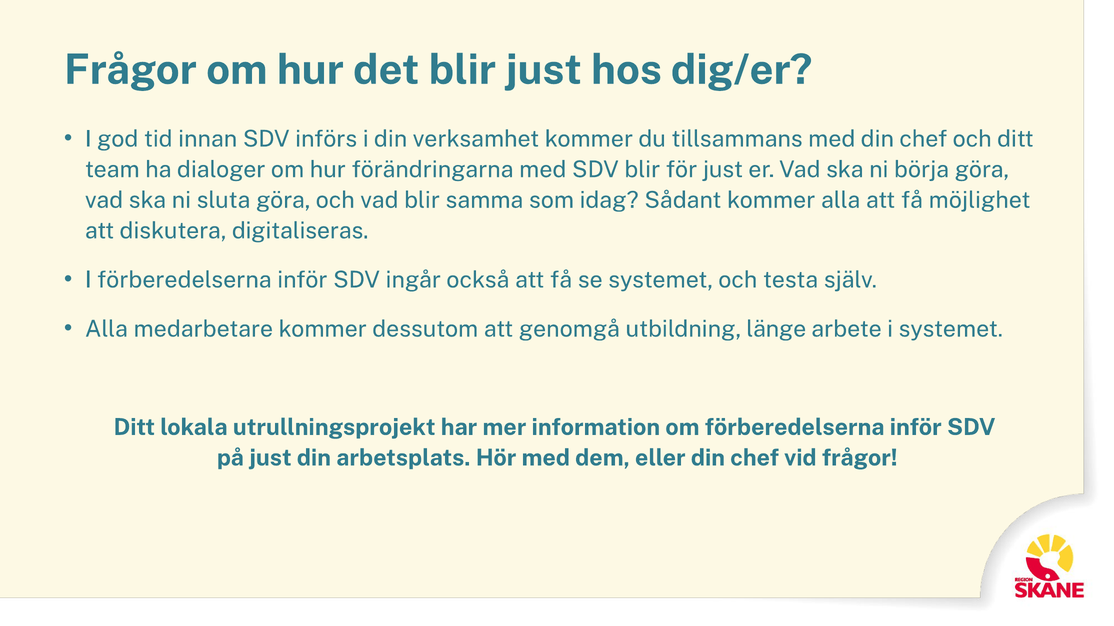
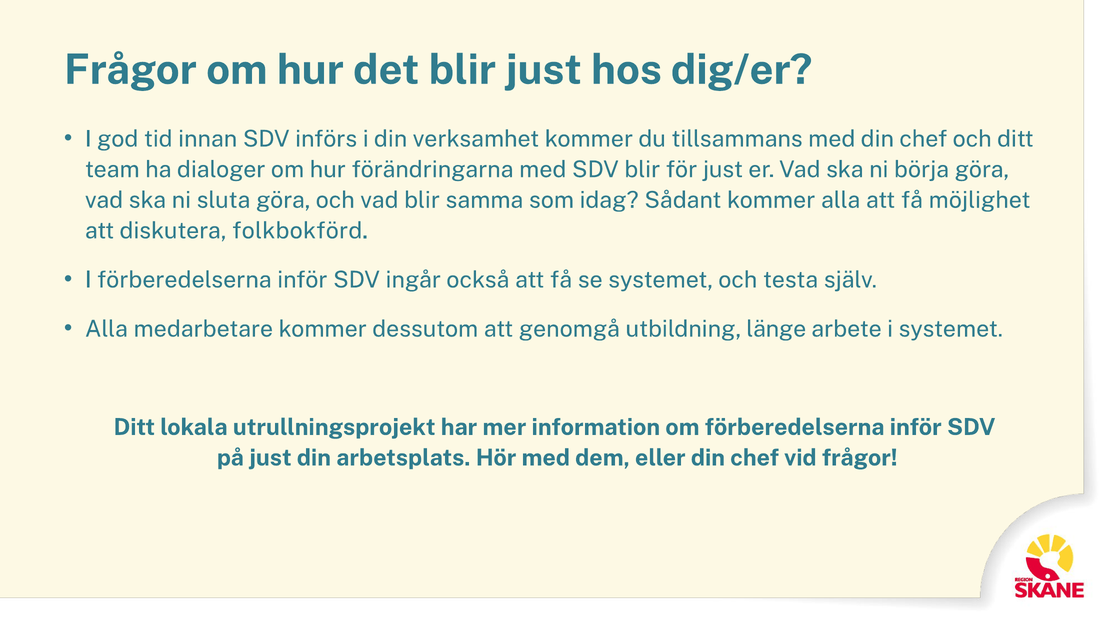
digitaliseras: digitaliseras -> folkbokförd (300, 231)
